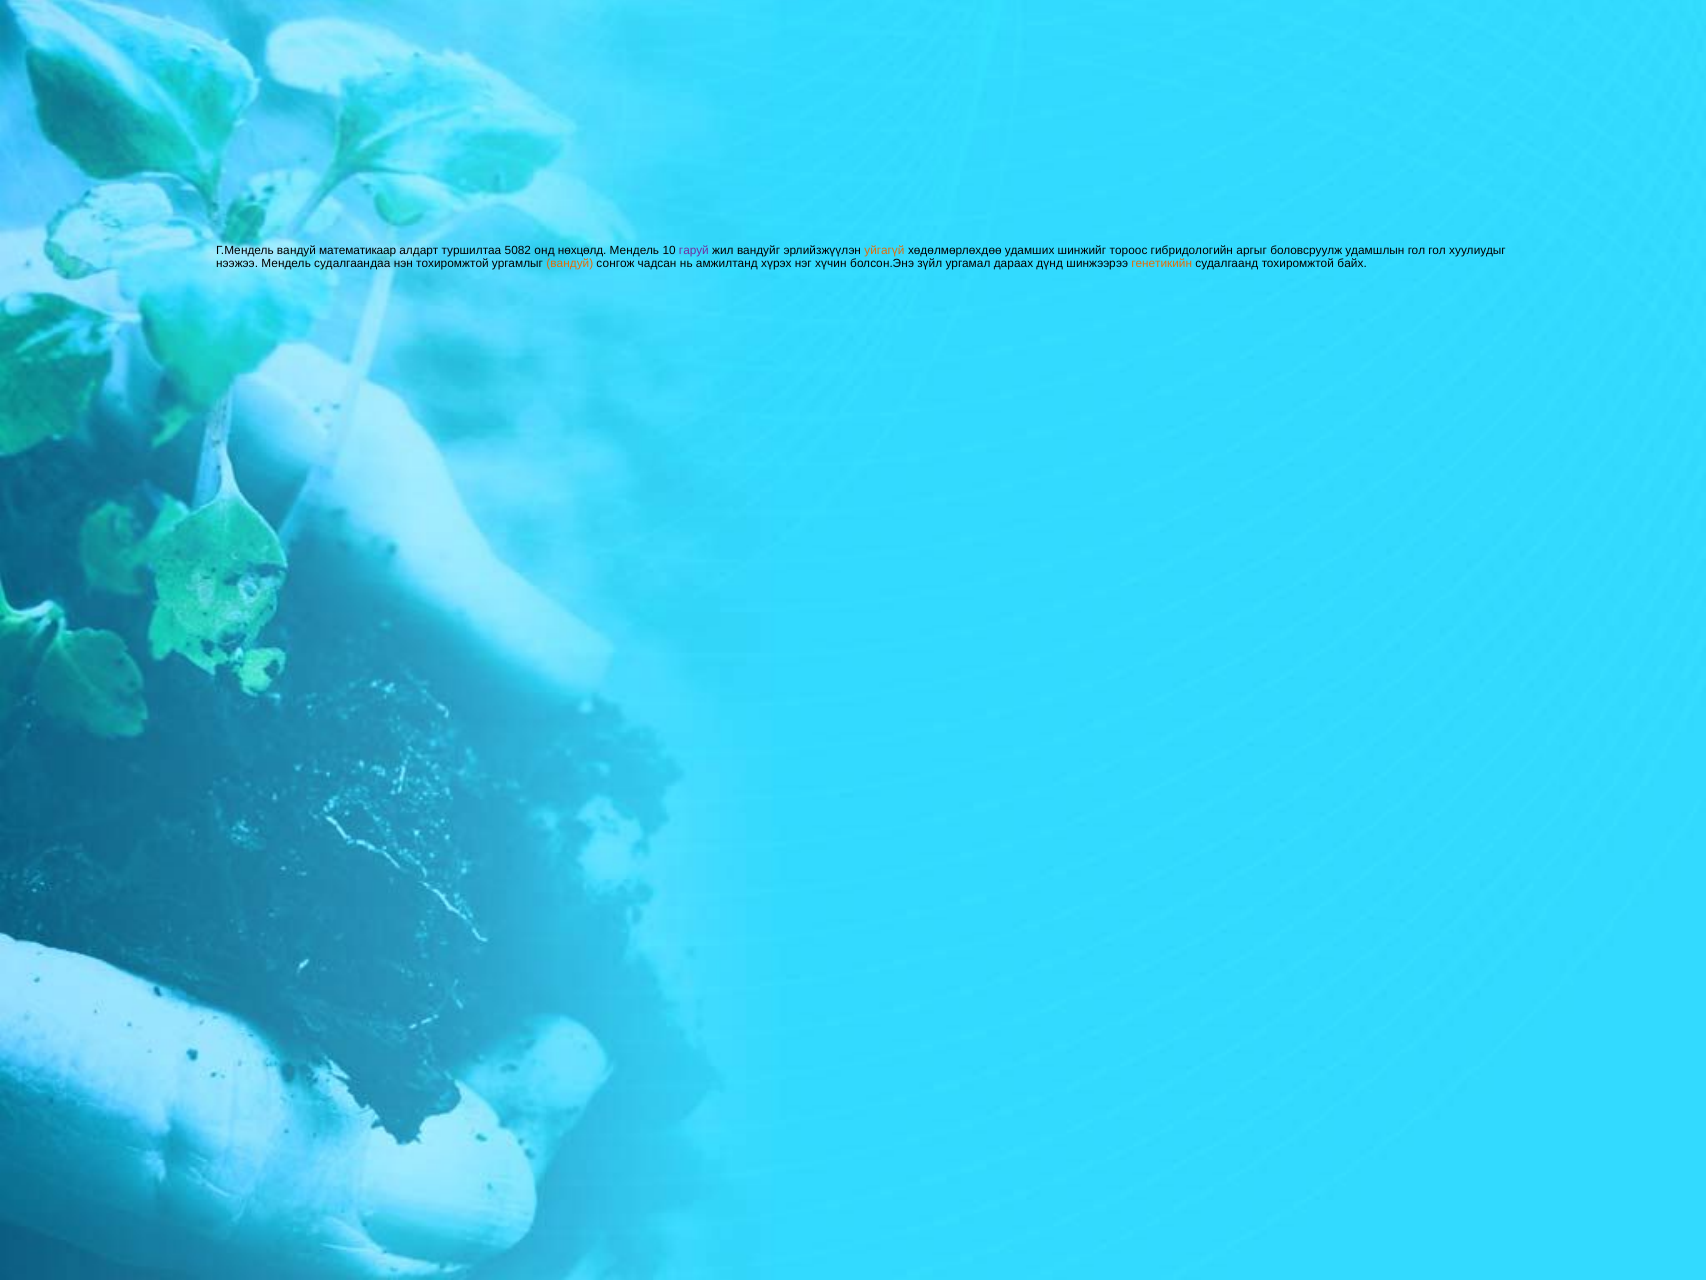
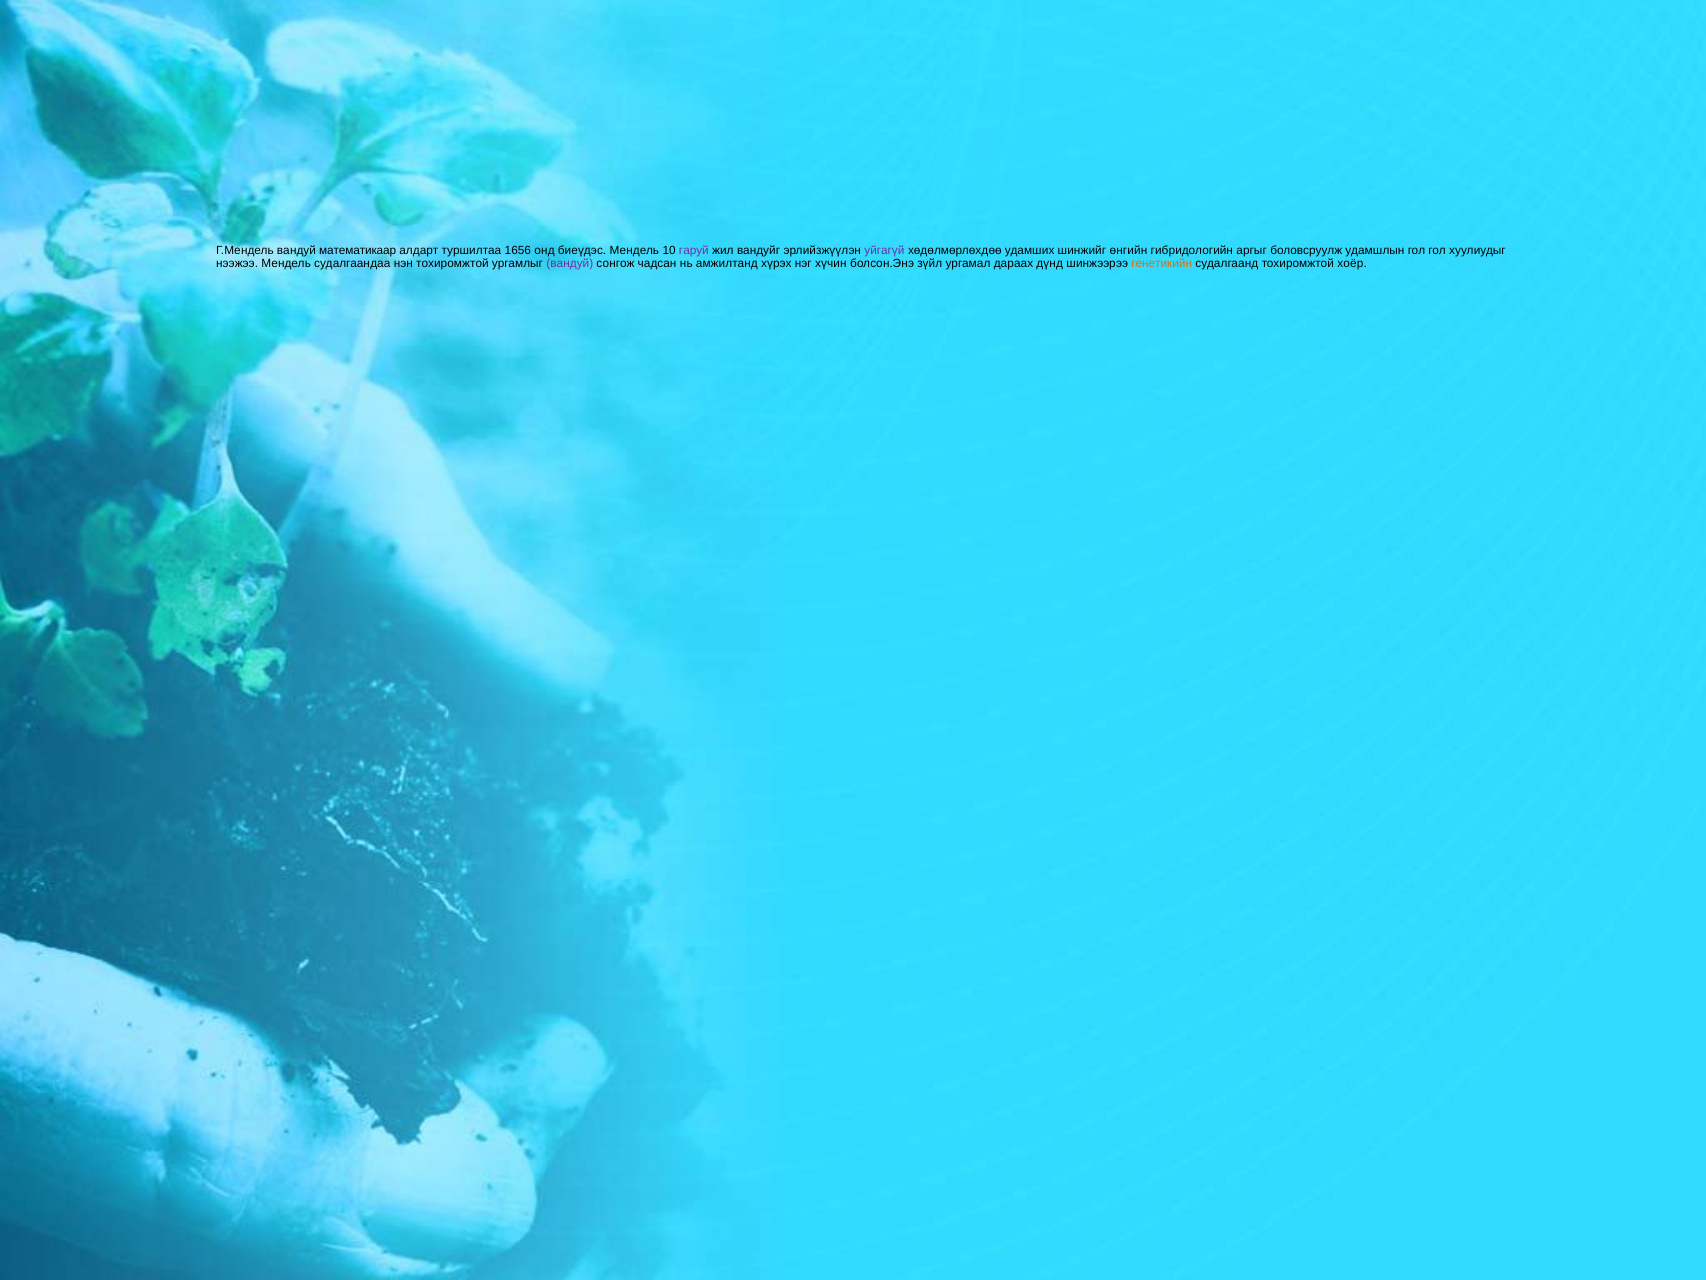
5082: 5082 -> 1656 (518, 250)
нөхцөлд: нөхцөлд -> биеүдэс (582, 250)
уйгагүй colour: orange -> purple (884, 250)
тороос: тороос -> өнгийн (1128, 250)
вандуй colour: orange -> purple (570, 263)
байх: байх -> хоёр (1352, 263)
